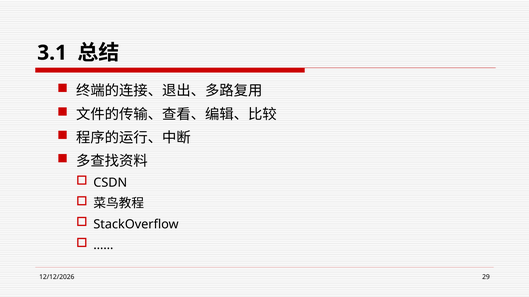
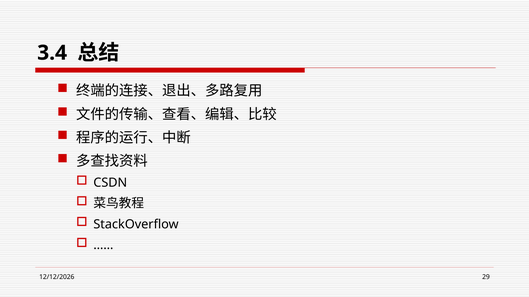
3.1: 3.1 -> 3.4 (52, 53)
